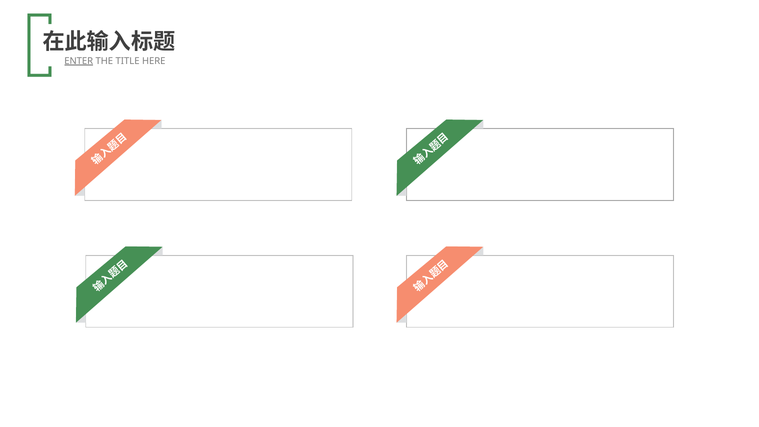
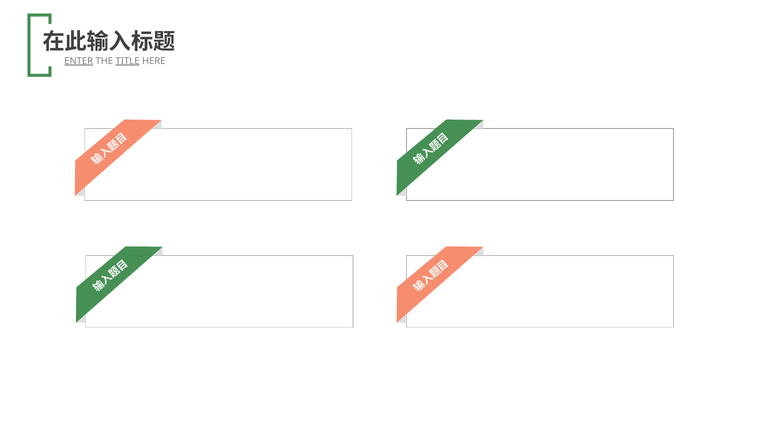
TITLE underline: none -> present (128, 61)
